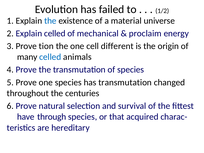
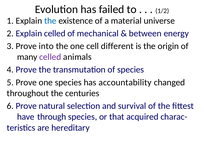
proclaim: proclaim -> between (145, 33)
tion: tion -> into (46, 46)
celled colour: blue -> purple (50, 57)
has transmutation: transmutation -> accountability (125, 82)
